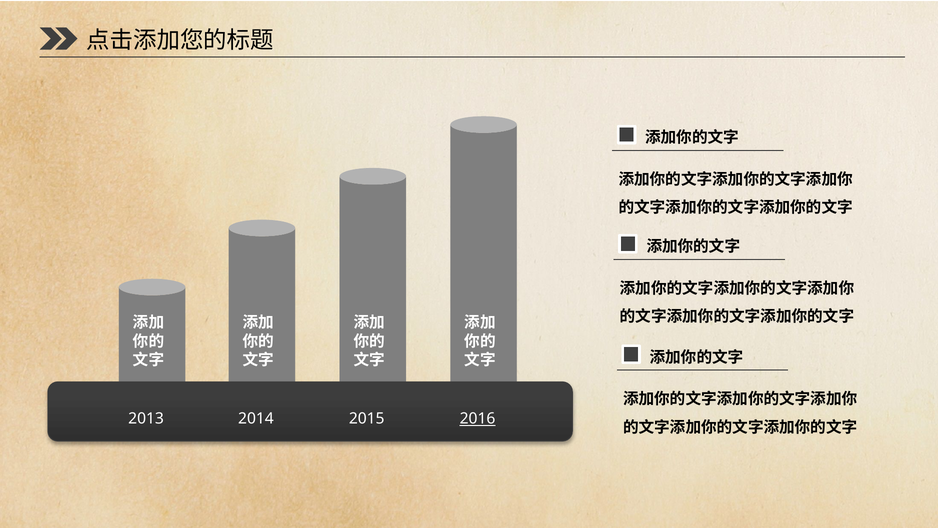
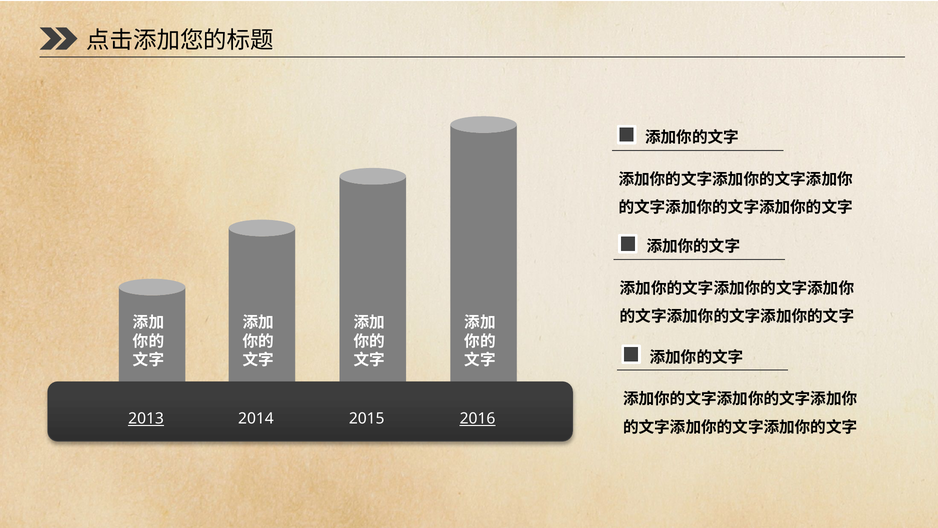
2013 underline: none -> present (146, 418)
